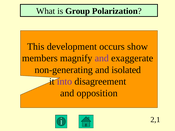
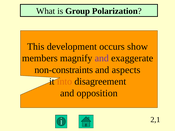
non-generating: non-generating -> non-constraints (64, 70)
isolated: isolated -> aspects (126, 70)
into colour: purple -> orange (65, 82)
